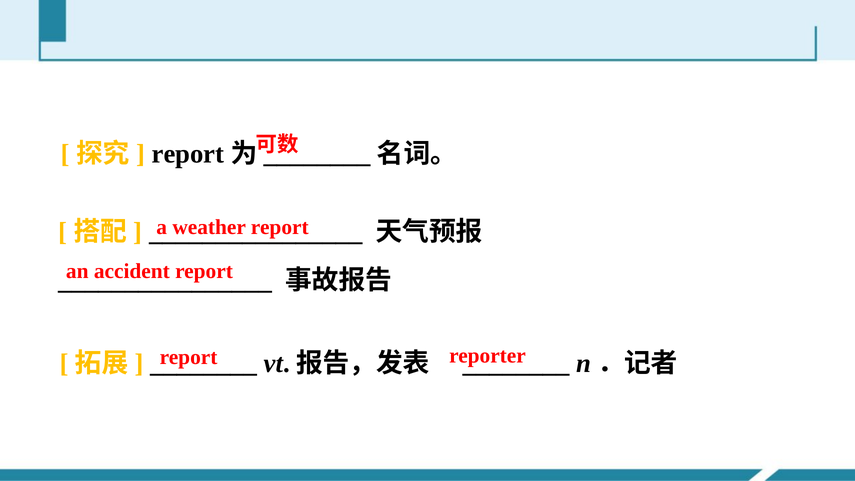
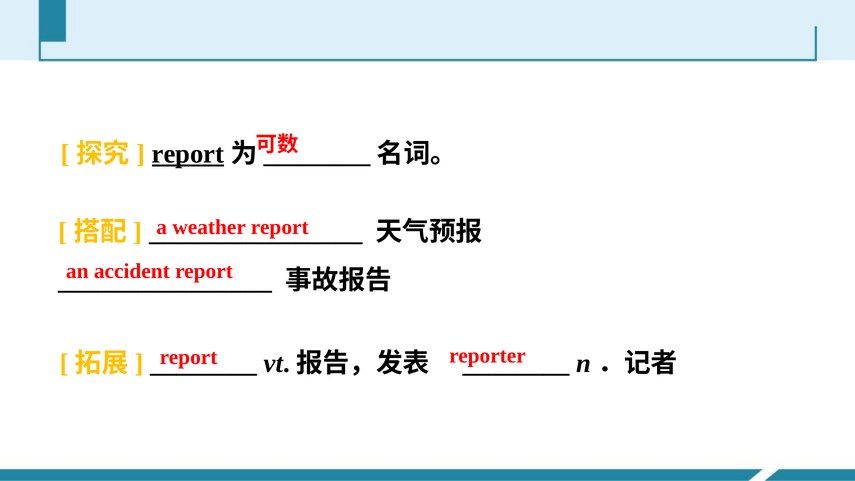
report underline: none -> present (188, 154)
